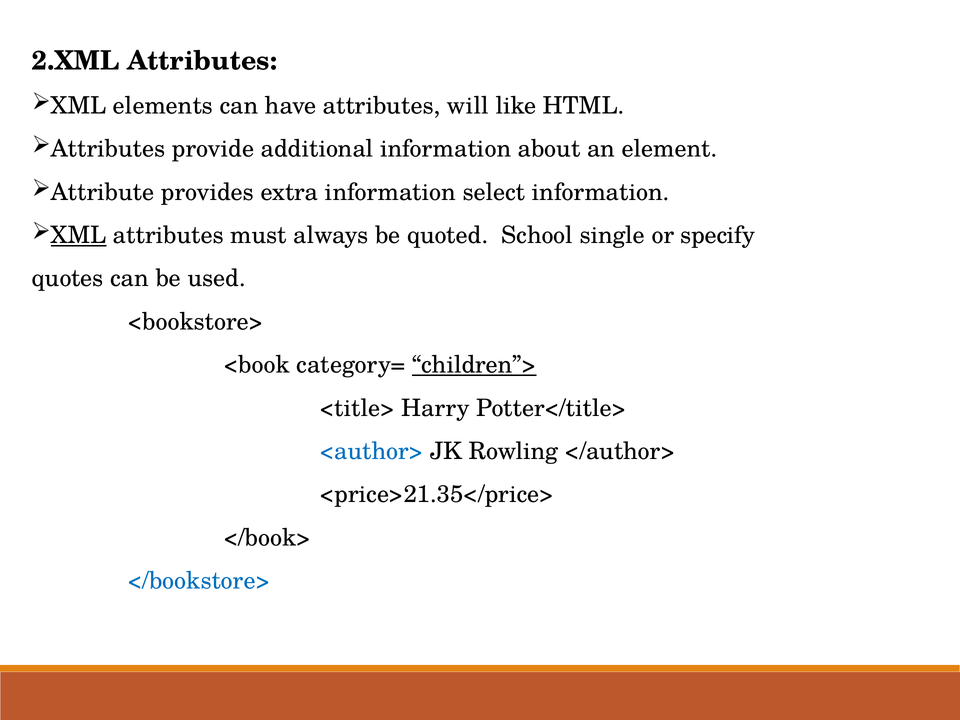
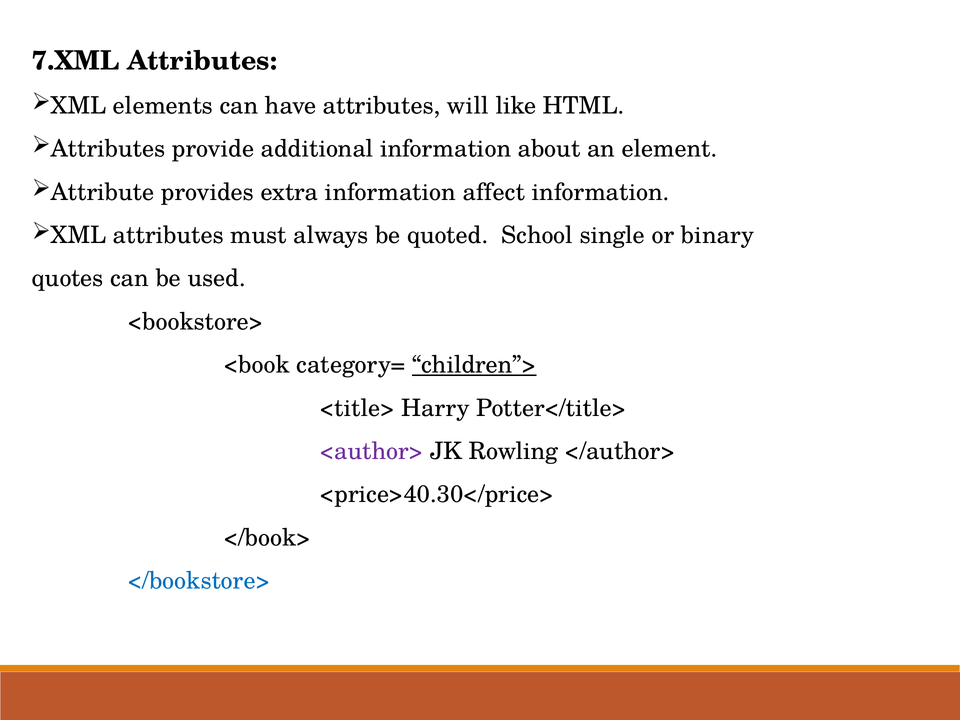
2.XML: 2.XML -> 7.XML (76, 61)
select: select -> affect (494, 192)
XML underline: present -> none (79, 235)
specify: specify -> binary (717, 235)
<author> colour: blue -> purple (372, 451)
<price>21.35</price>: <price>21.35</price> -> <price>40.30</price> (437, 494)
